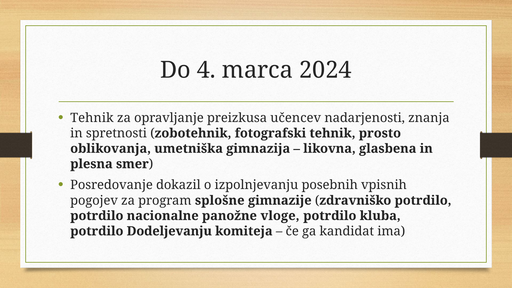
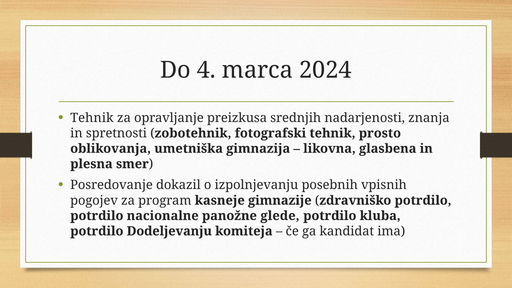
učencev: učencev -> srednjih (296, 118)
splošne: splošne -> kasneje (220, 200)
vloge: vloge -> glede (280, 216)
